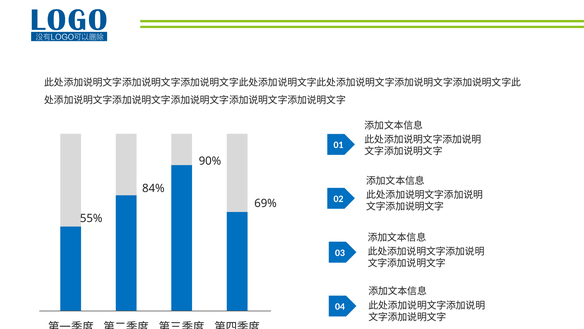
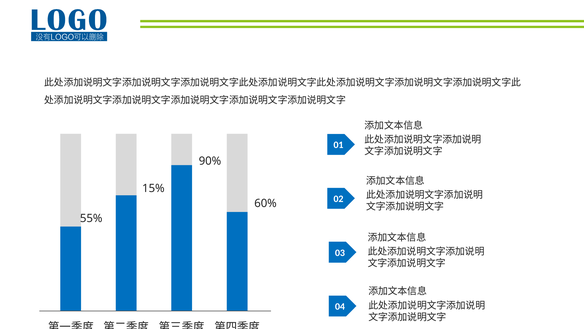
84%: 84% -> 15% (153, 188)
69%: 69% -> 60% (265, 203)
